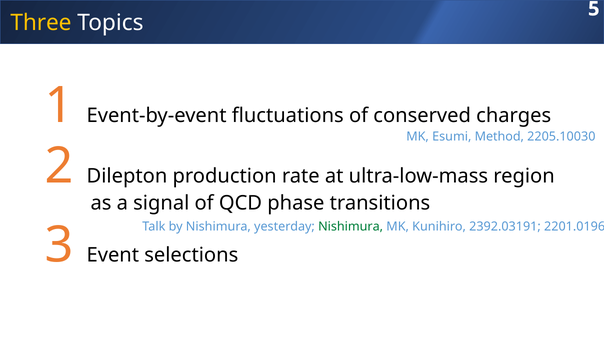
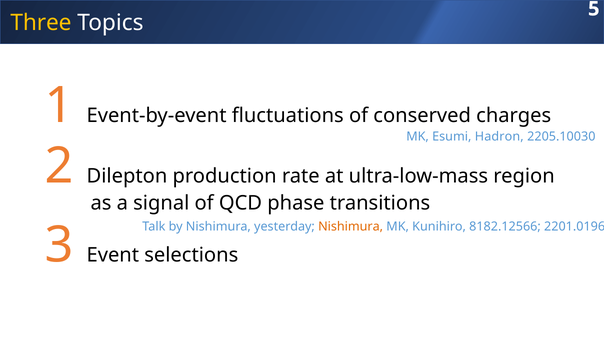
Method: Method -> Hadron (499, 137)
Nishimura colour: green -> orange (351, 226)
2392.03191: 2392.03191 -> 8182.12566 (505, 226)
